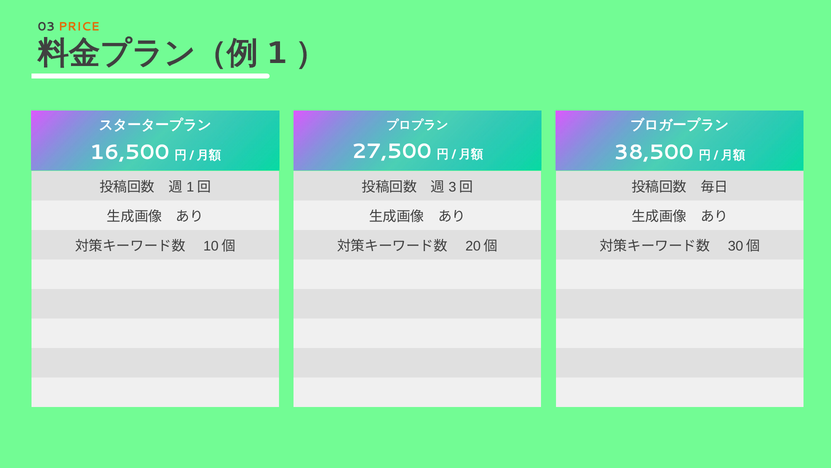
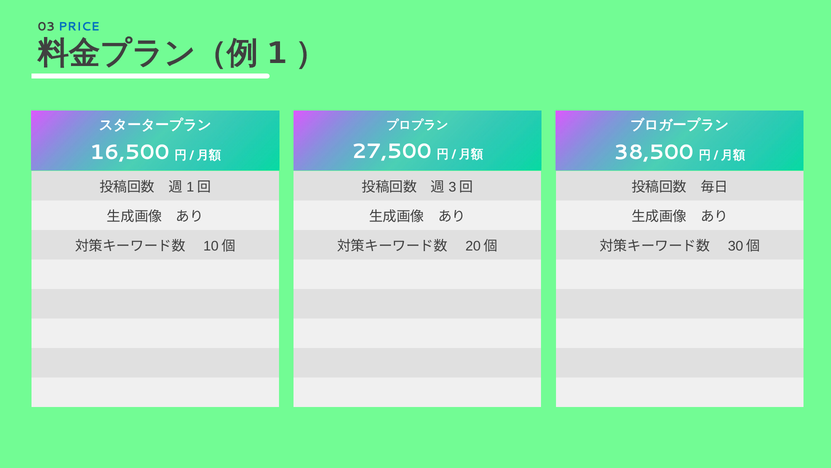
PRICE colour: orange -> blue (79, 27)
